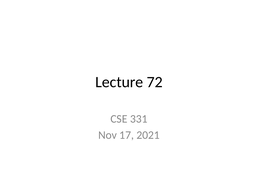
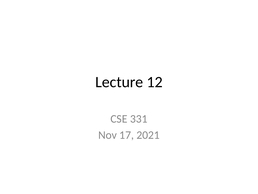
72: 72 -> 12 (155, 82)
